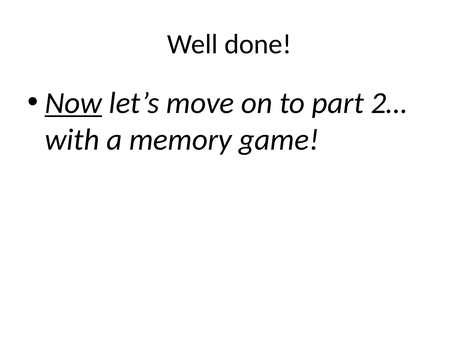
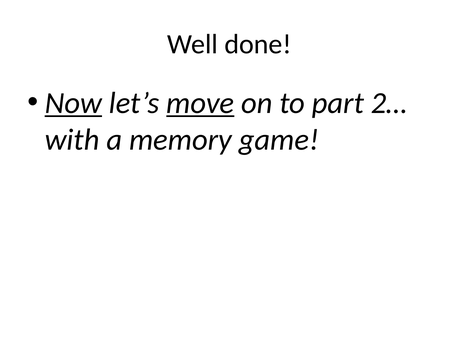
move underline: none -> present (200, 103)
